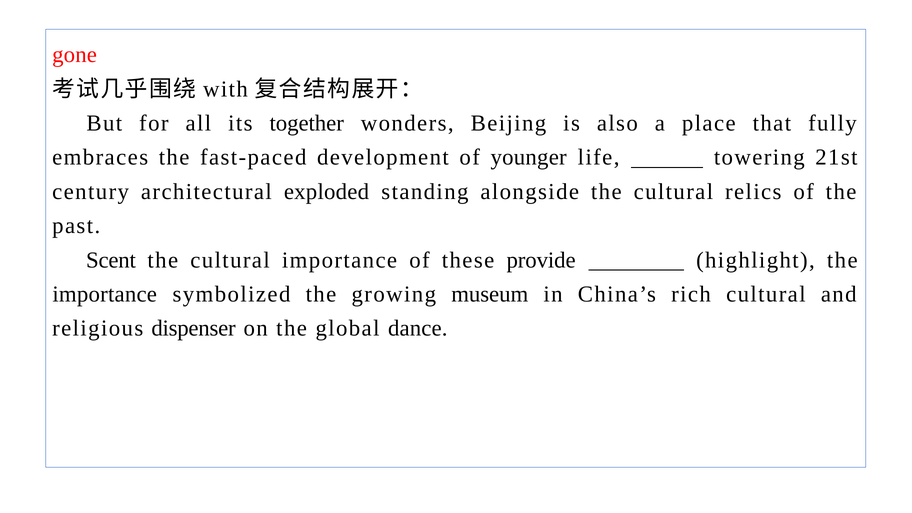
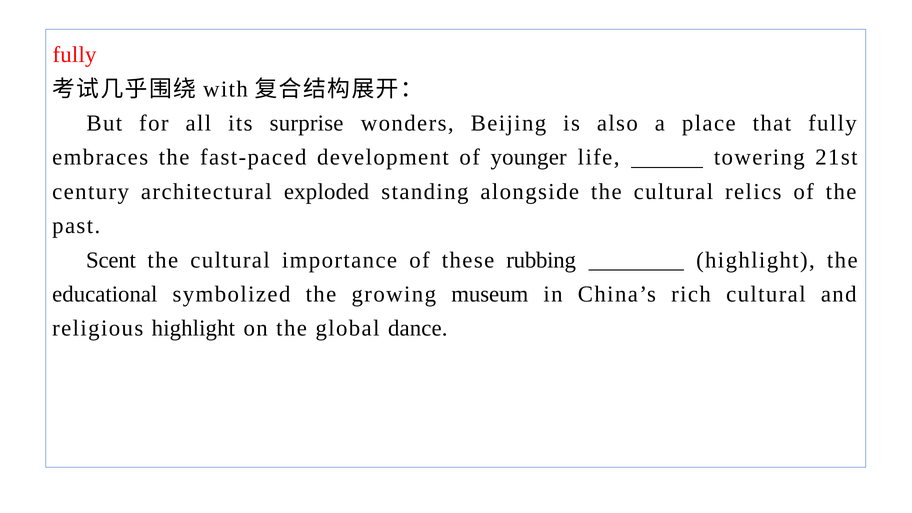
gone: gone -> fully (74, 55)
together: together -> surprise (307, 123)
provide: provide -> rubbing (541, 260)
importance: importance -> educational (105, 294)
religious dispenser: dispenser -> highlight (193, 328)
